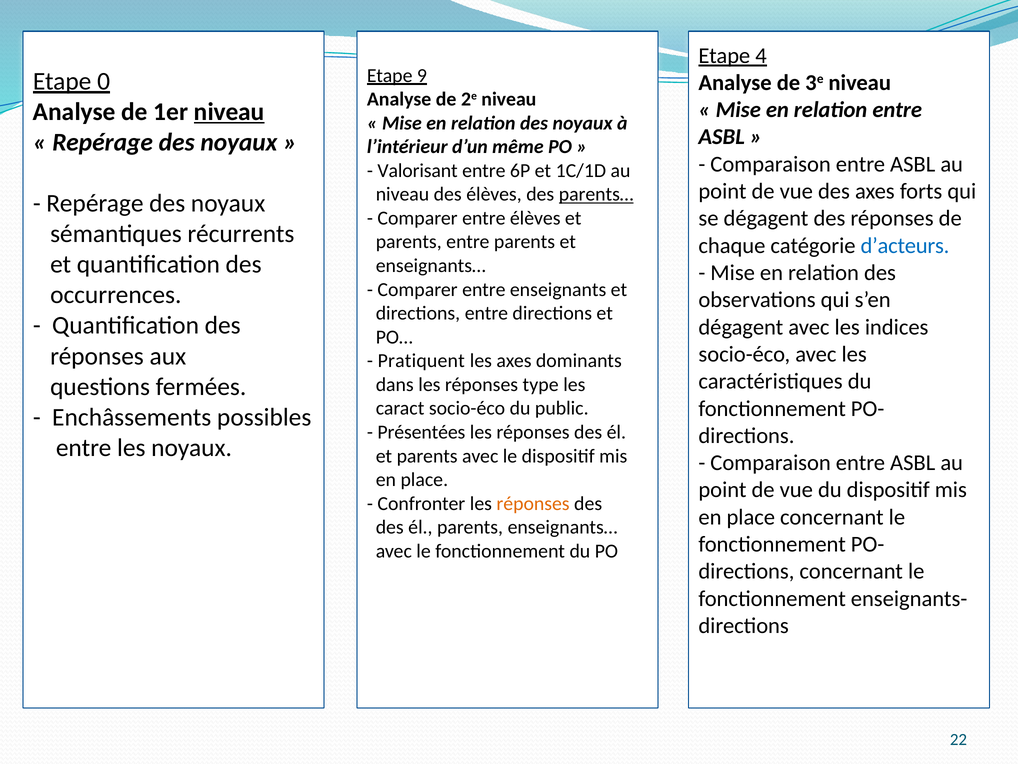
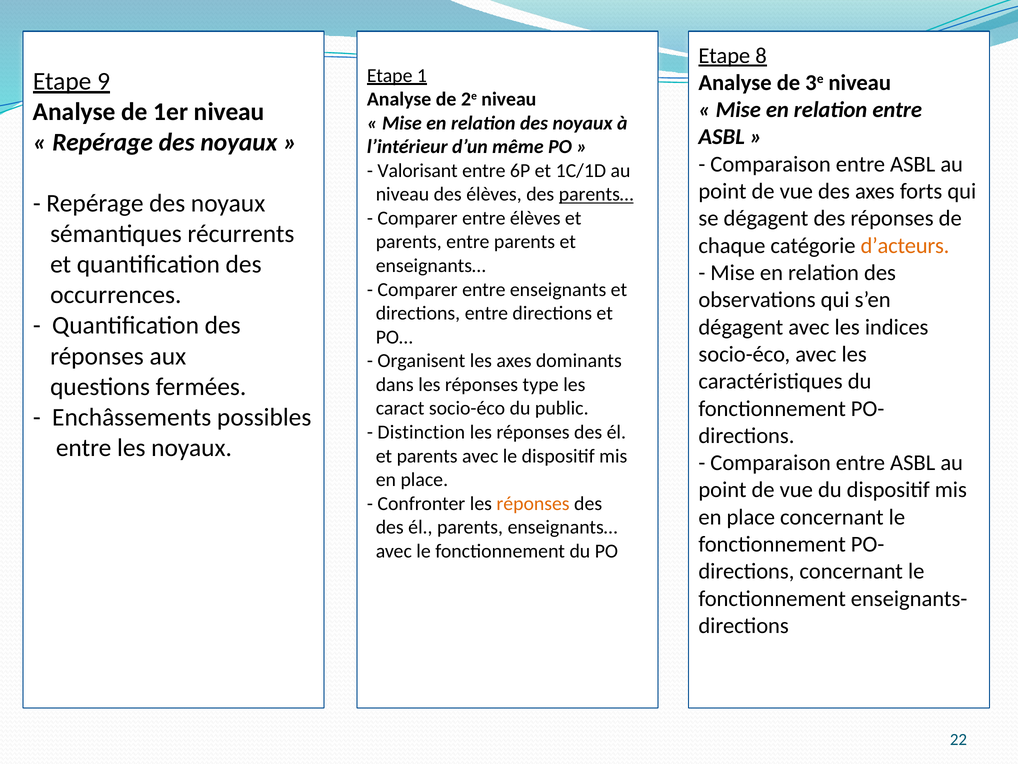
4: 4 -> 8 (761, 56)
9: 9 -> 1 (422, 75)
0: 0 -> 9 (104, 81)
niveau underline: present -> none (229, 112)
d’acteurs colour: blue -> orange (905, 245)
Pratiquent: Pratiquent -> Organisent (421, 361)
Présentées: Présentées -> Distinction (421, 432)
